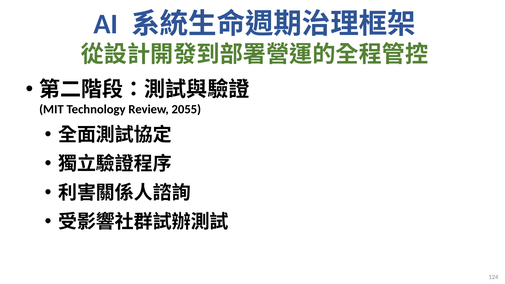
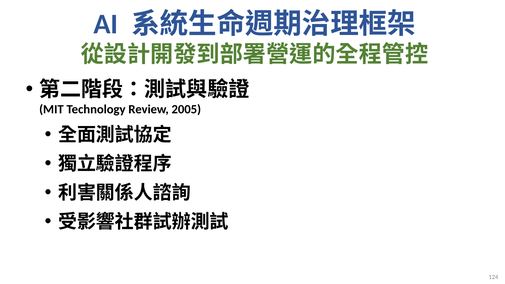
2055: 2055 -> 2005 (186, 109)
